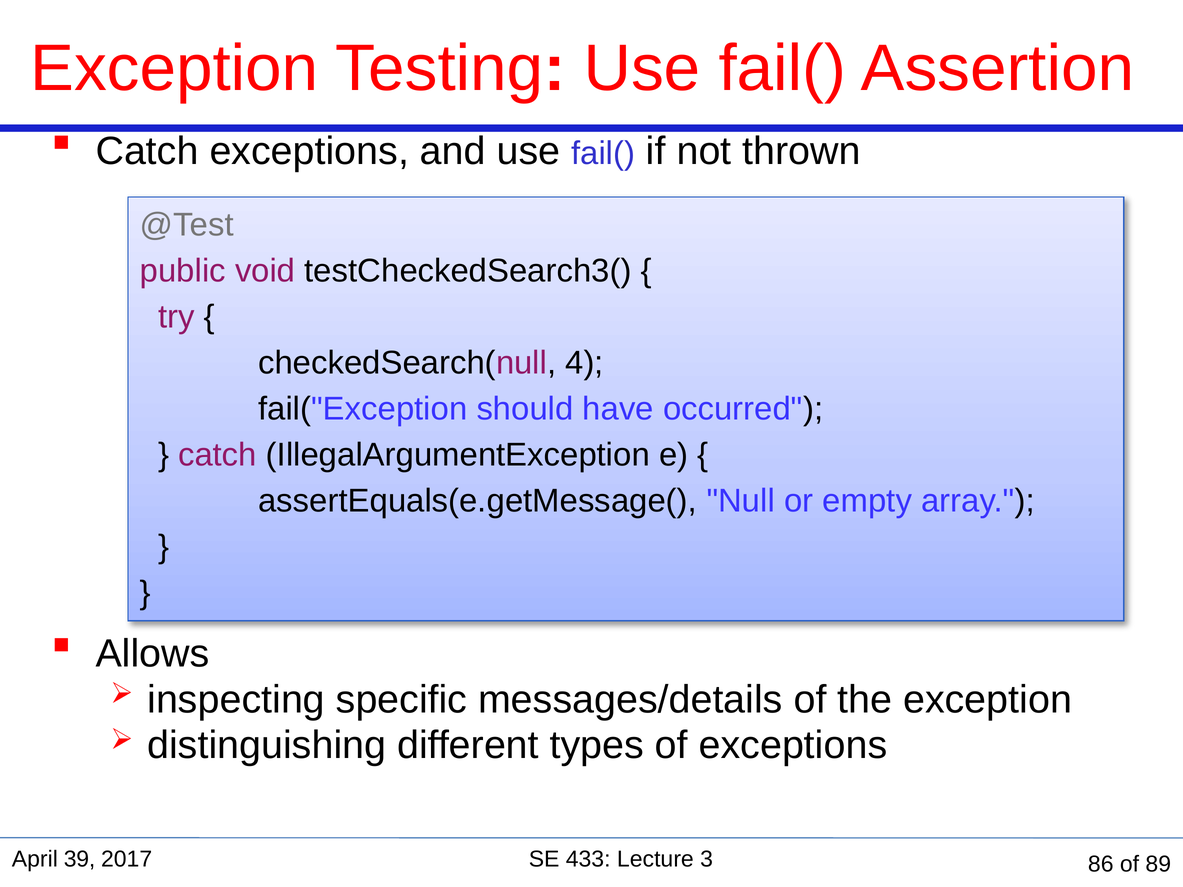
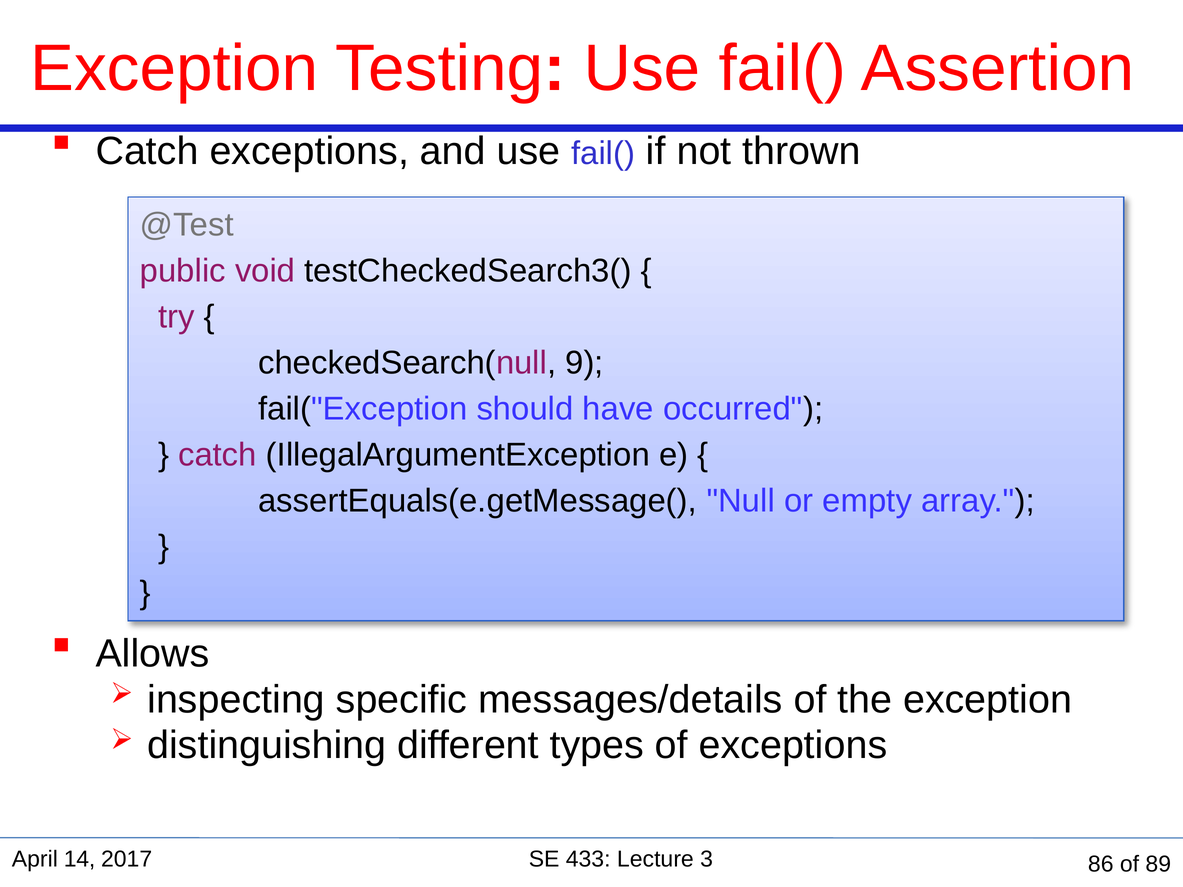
4: 4 -> 9 (584, 363)
39: 39 -> 14 (80, 859)
